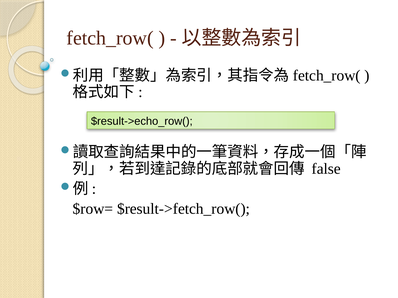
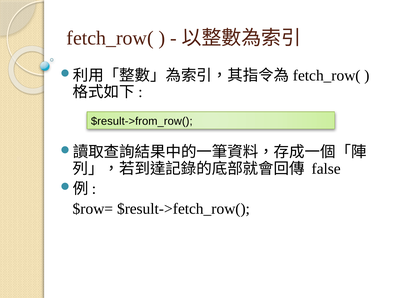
$result->echo_row(: $result->echo_row( -> $result->from_row( (142, 121)
